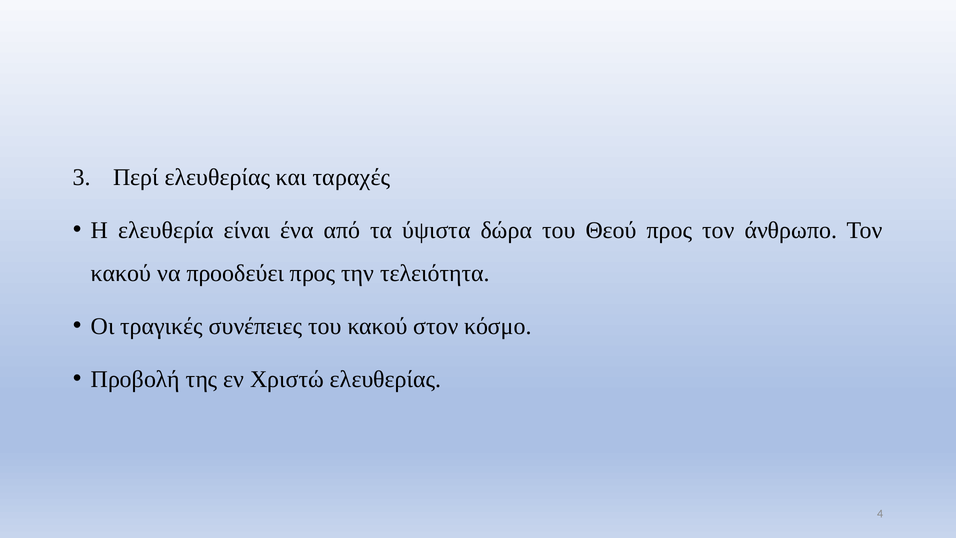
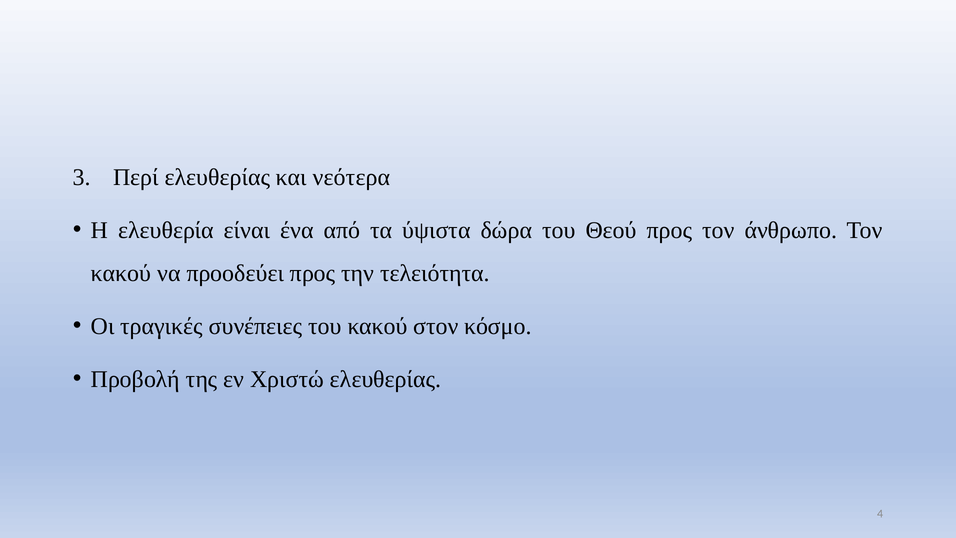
ταραχές: ταραχές -> νεότερα (352, 177)
